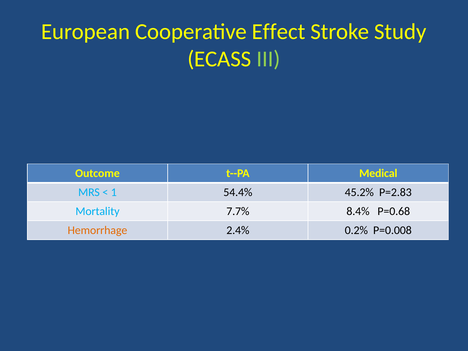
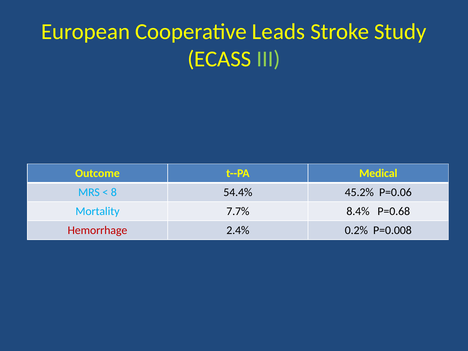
Effect: Effect -> Leads (279, 32)
1: 1 -> 8 (114, 192)
P=2.83: P=2.83 -> P=0.06 (395, 192)
Hemorrhage colour: orange -> red (97, 230)
